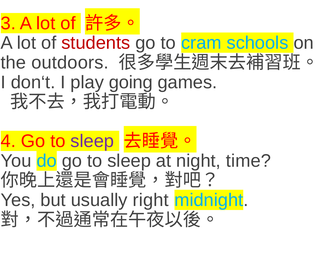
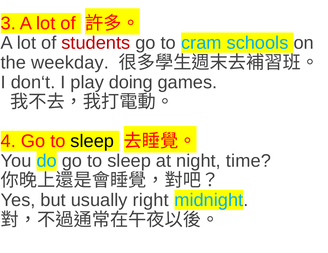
outdoors: outdoors -> weekday (70, 63)
going: going -> doing (131, 82)
sleep colour: purple -> black (92, 141)
